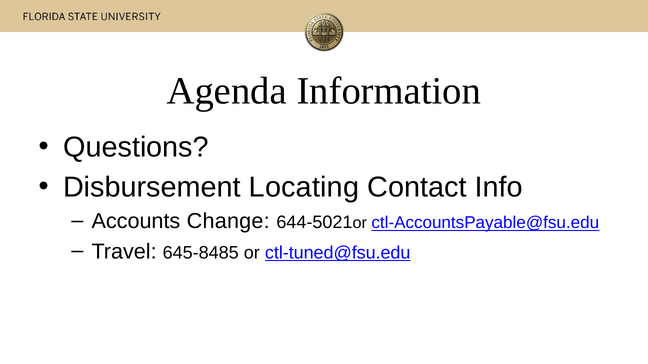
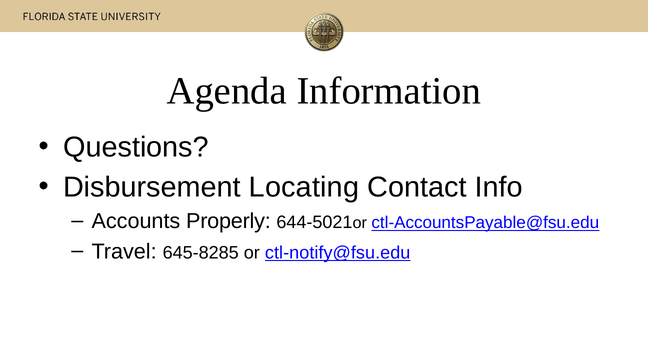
Change: Change -> Properly (228, 222)
645-8485: 645-8485 -> 645-8285 (201, 253)
ctl-tuned@fsu.edu: ctl-tuned@fsu.edu -> ctl-notify@fsu.edu (338, 253)
